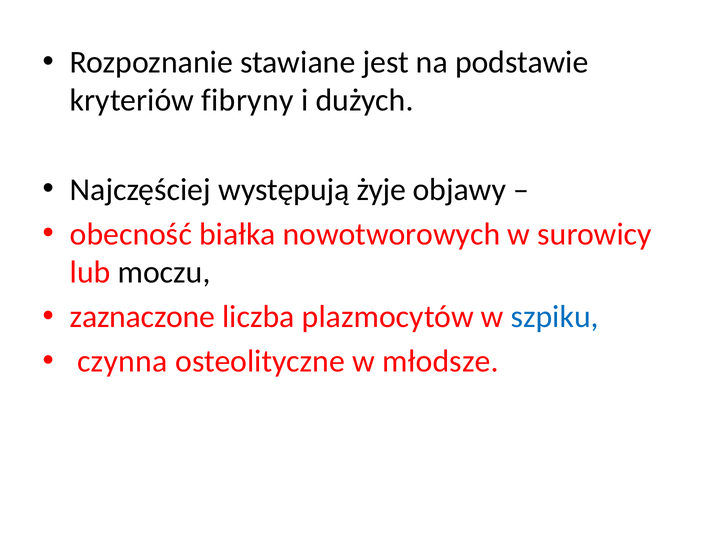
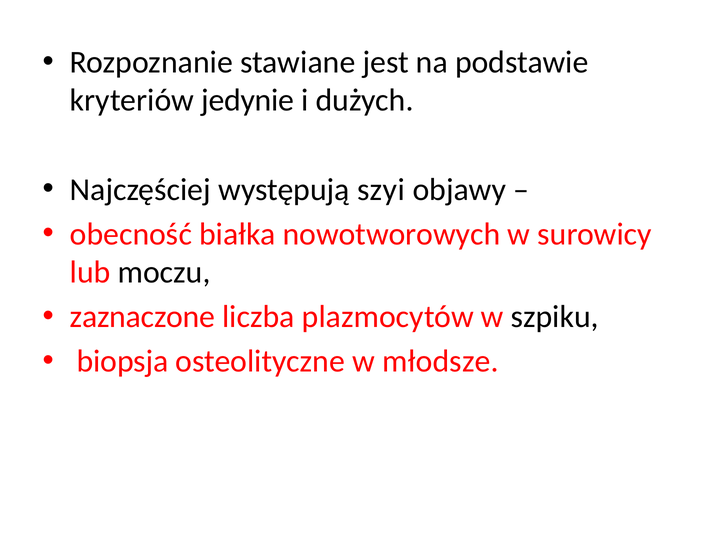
fibryny: fibryny -> jedynie (248, 100)
żyje: żyje -> szyi (381, 190)
szpiku colour: blue -> black (555, 317)
czynna: czynna -> biopsja (123, 361)
